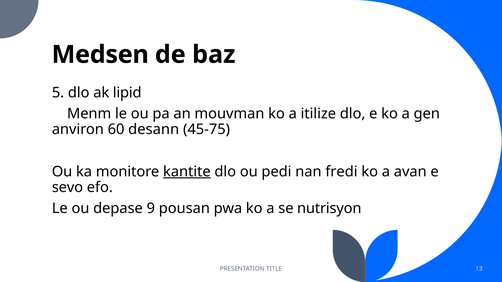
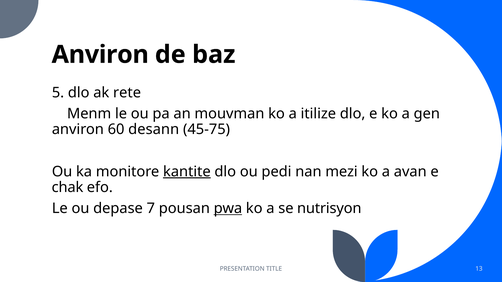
Medsen: Medsen -> Anviron (100, 55)
lipid: lipid -> rete (127, 93)
fredi: fredi -> mezi (342, 172)
sevo: sevo -> chak (67, 188)
9: 9 -> 7 (151, 209)
pwa underline: none -> present (228, 209)
